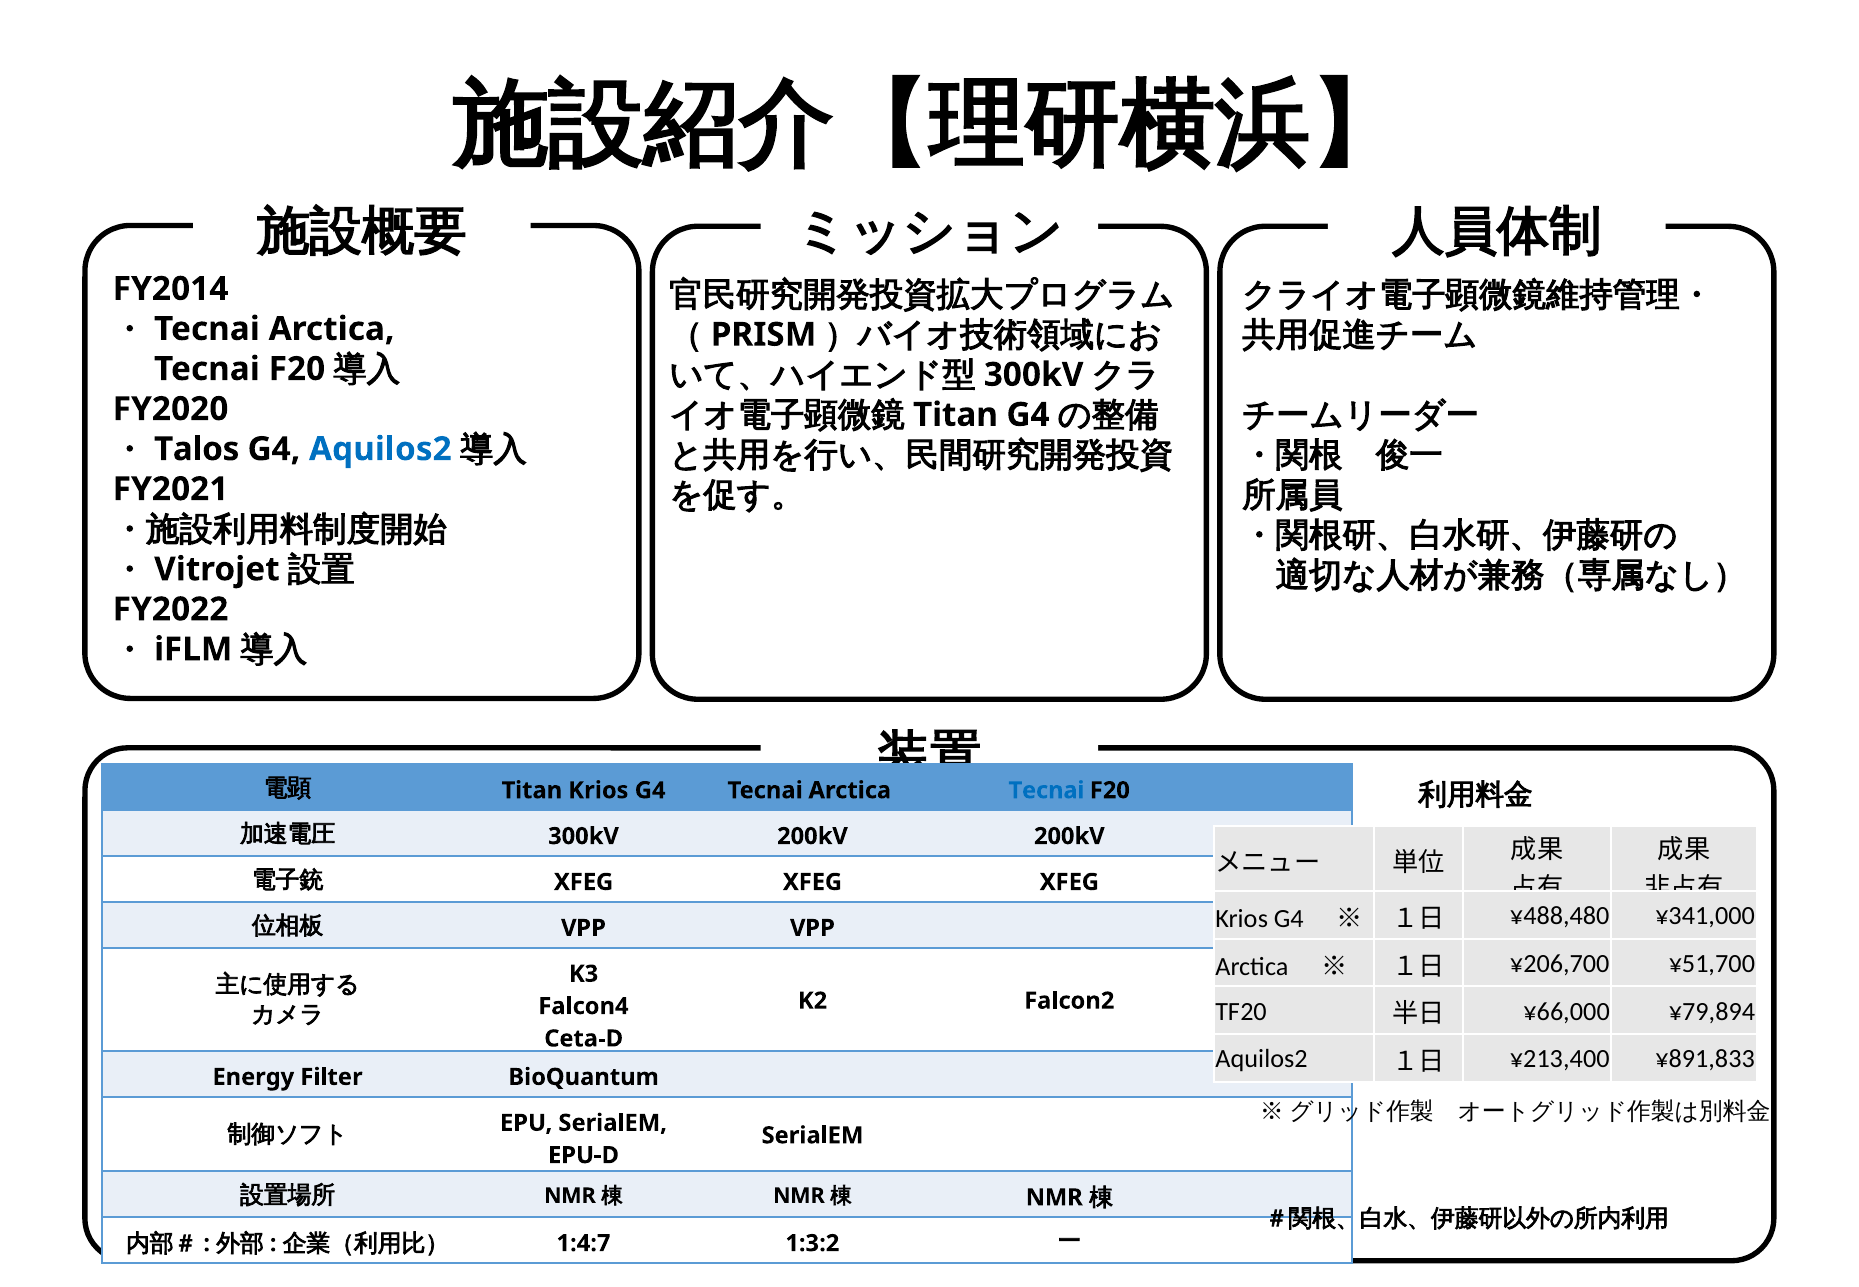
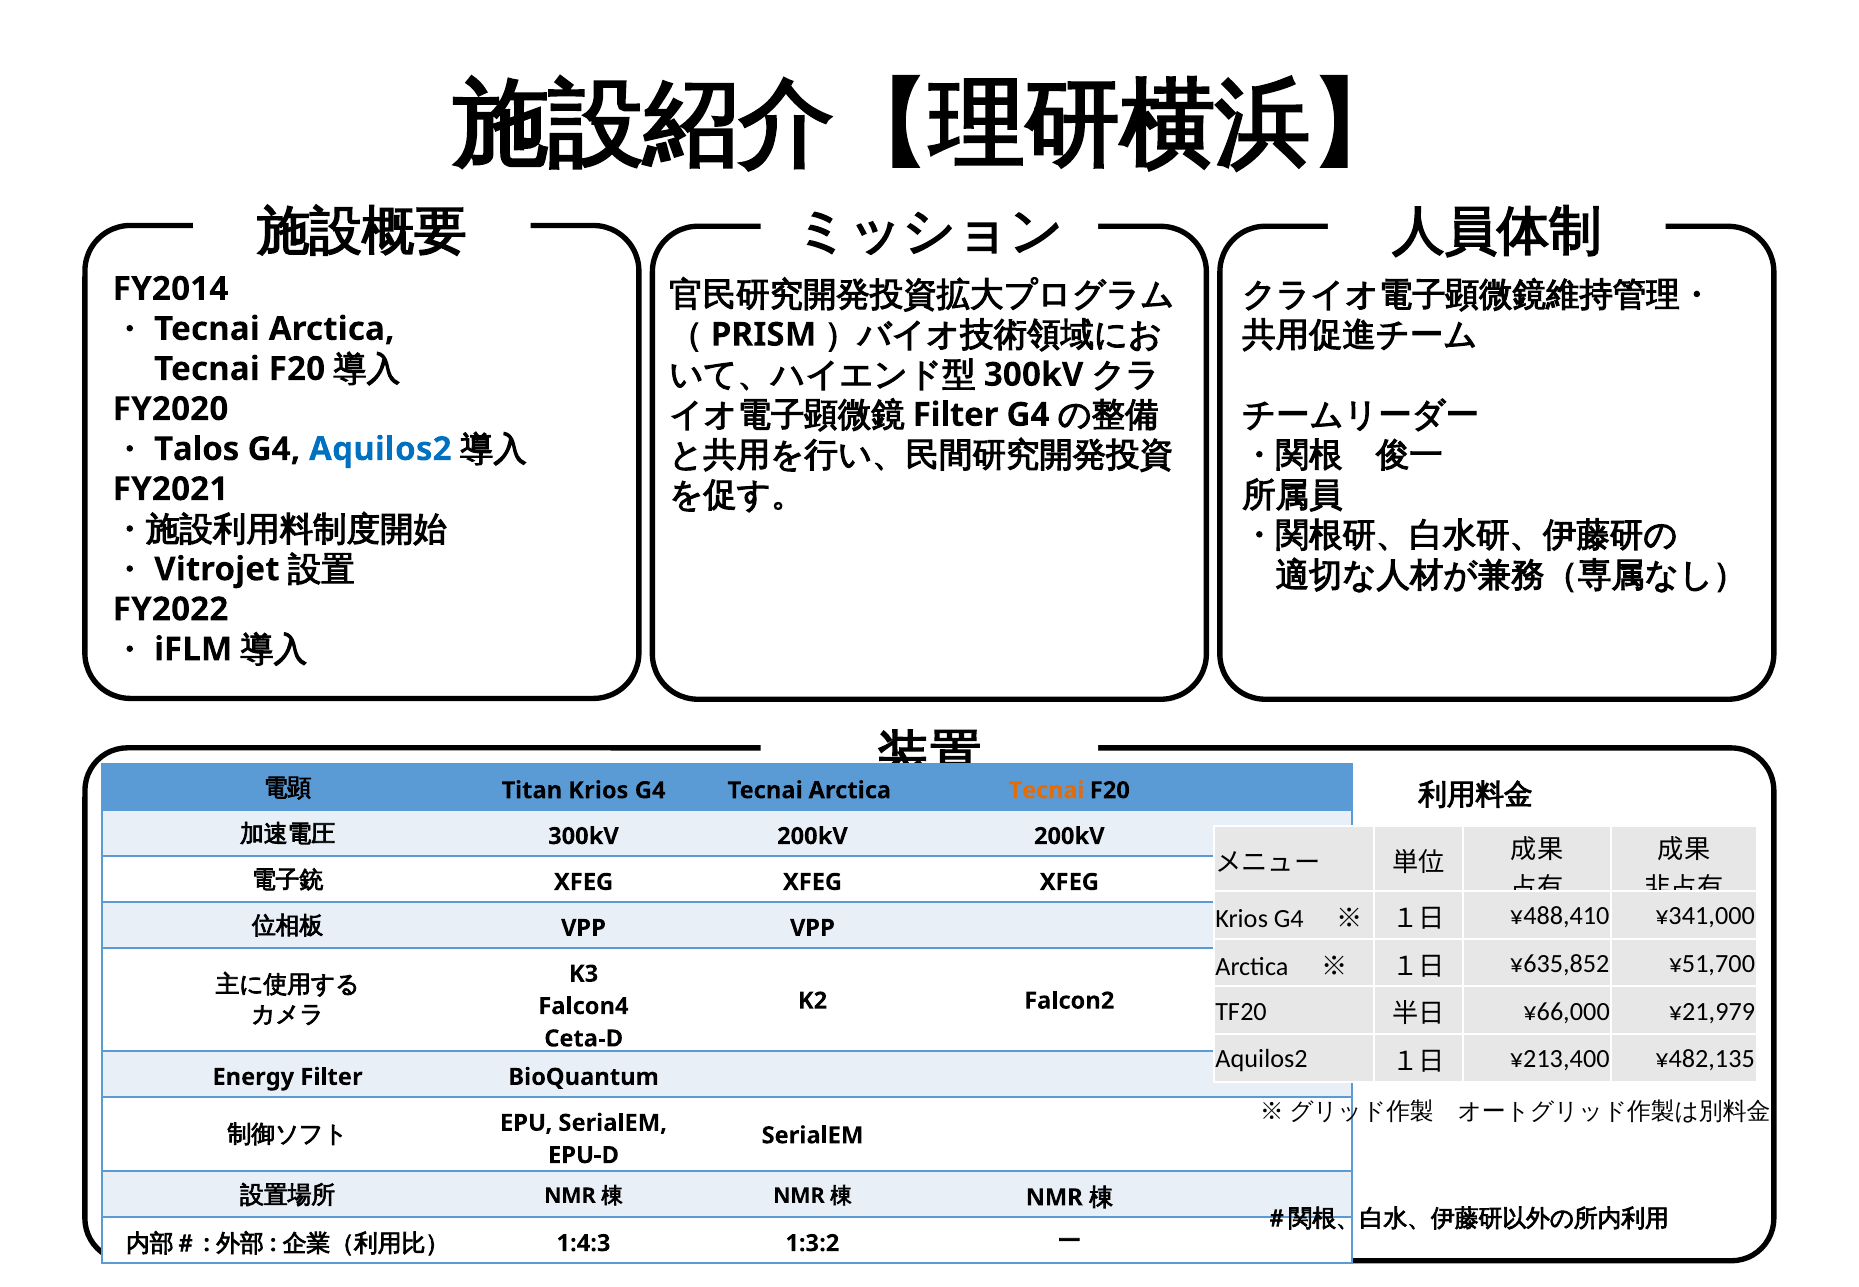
Titan: Titan -> Filter (956, 415)
Tecnai colour: blue -> orange (1046, 790)
¥488,480: ¥488,480 -> ¥488,410 (1560, 916)
¥206,700: ¥206,700 -> ¥635,852 (1560, 964)
¥79,894: ¥79,894 -> ¥21,979 (1712, 1011)
¥891,833: ¥891,833 -> ¥482,135 (1705, 1059)
1:4:7: 1:4:7 -> 1:4:3 (583, 1243)
